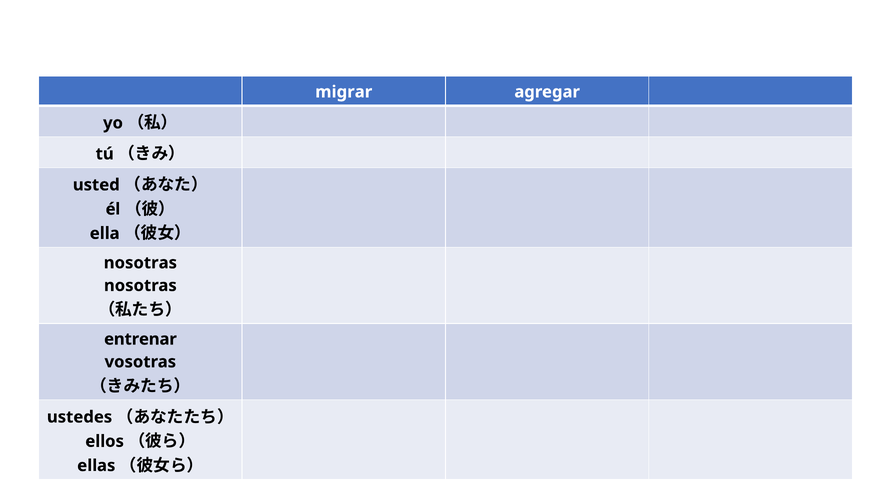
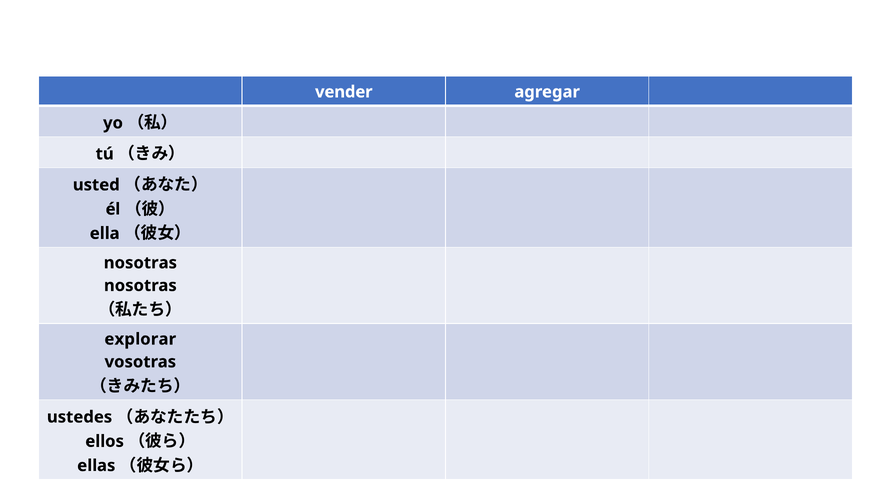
migrar: migrar -> vender (344, 92)
entrenar: entrenar -> explorar (140, 339)
